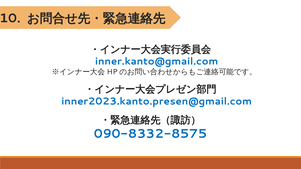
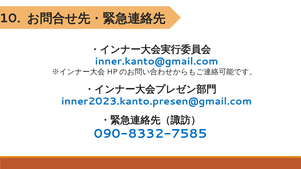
090-8332-8575: 090-8332-8575 -> 090-8332-7585 (150, 134)
